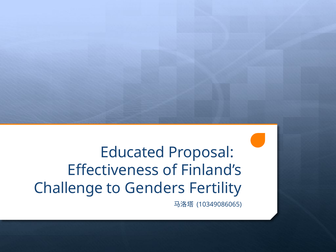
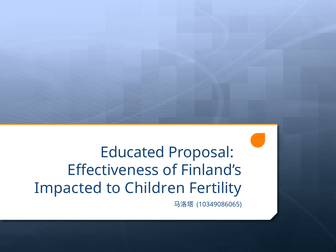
Challenge: Challenge -> Impacted (68, 188)
Genders: Genders -> Children (155, 188)
